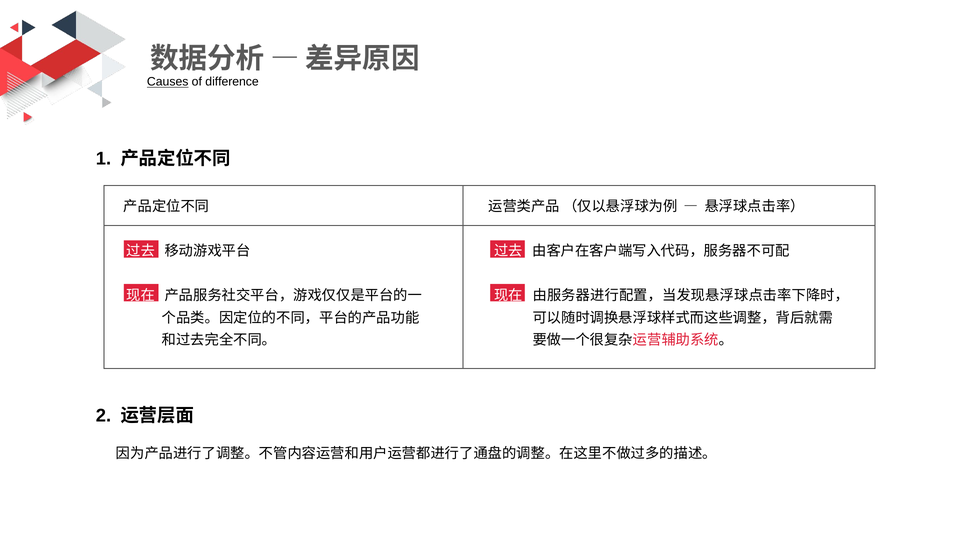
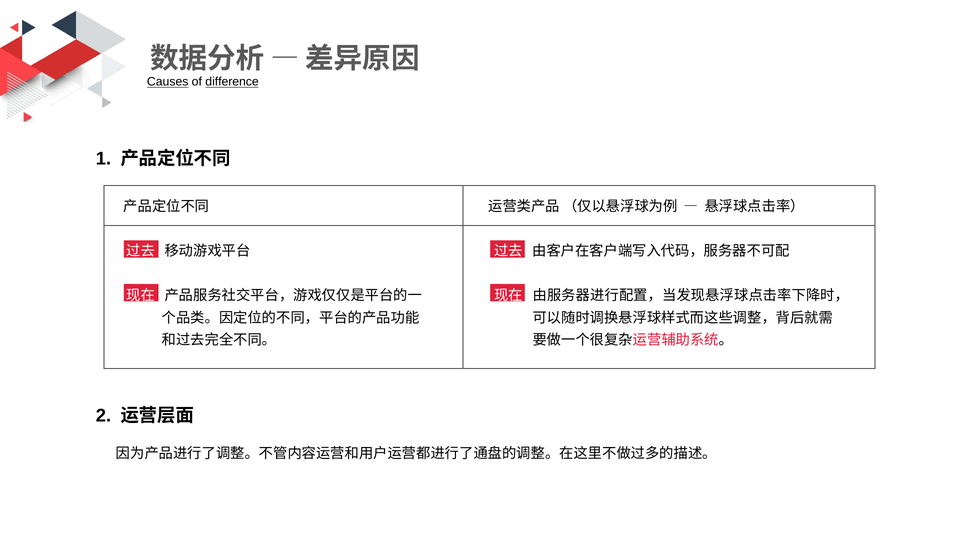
difference underline: none -> present (232, 82)
